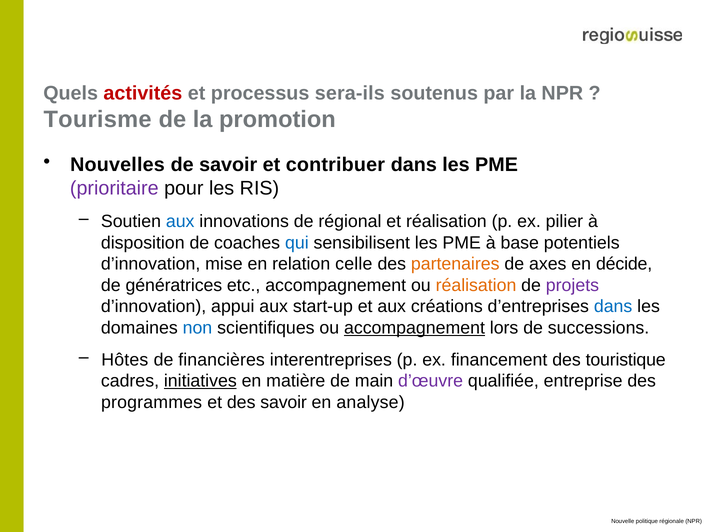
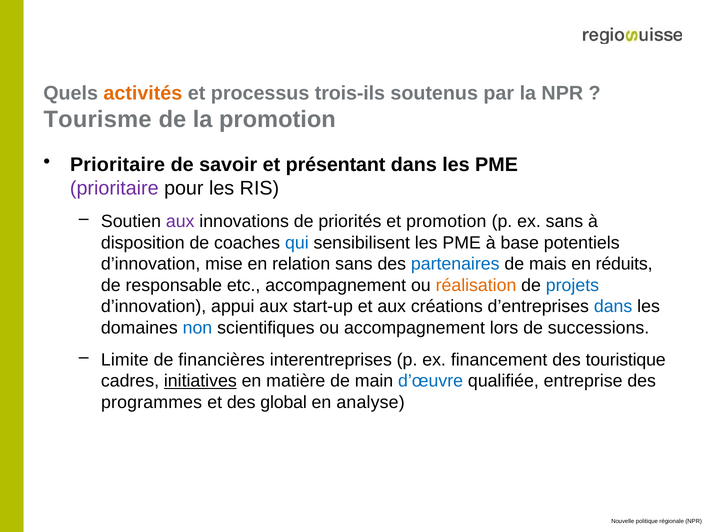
activités colour: red -> orange (143, 93)
sera-ils: sera-ils -> trois-ils (350, 93)
Nouvelles: Nouvelles -> Prioritaire (117, 165)
contribuer: contribuer -> présentant (336, 165)
aux colour: blue -> purple (180, 221)
régional: régional -> priorités (350, 221)
et réalisation: réalisation -> promotion (446, 221)
ex pilier: pilier -> sans (564, 221)
relation celle: celle -> sans (354, 264)
partenaires colour: orange -> blue (455, 264)
axes: axes -> mais (548, 264)
décide: décide -> réduits (624, 264)
génératrices: génératrices -> responsable (174, 285)
projets colour: purple -> blue (572, 285)
accompagnement underline: present -> none (414, 328)
Hôtes: Hôtes -> Limite (125, 360)
d’œuvre colour: purple -> blue (431, 381)
des savoir: savoir -> global (284, 402)
